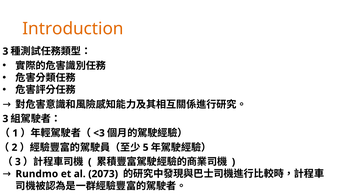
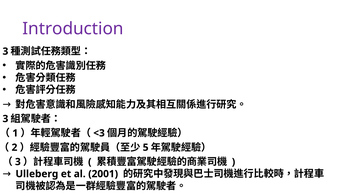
Introduction colour: orange -> purple (73, 29)
Rundmo: Rundmo -> Ulleberg (37, 174)
2073: 2073 -> 2001 (103, 174)
